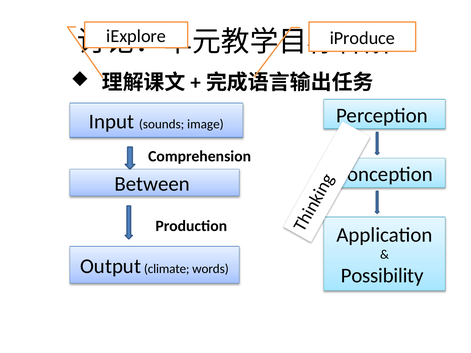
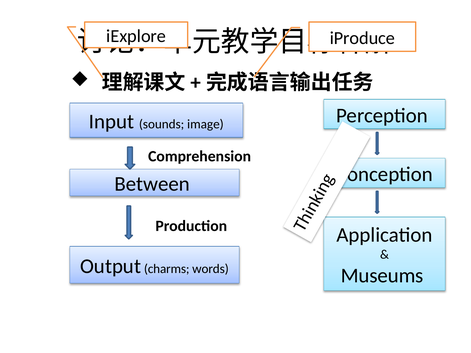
climate: climate -> charms (167, 269)
Possibility: Possibility -> Museums (382, 276)
